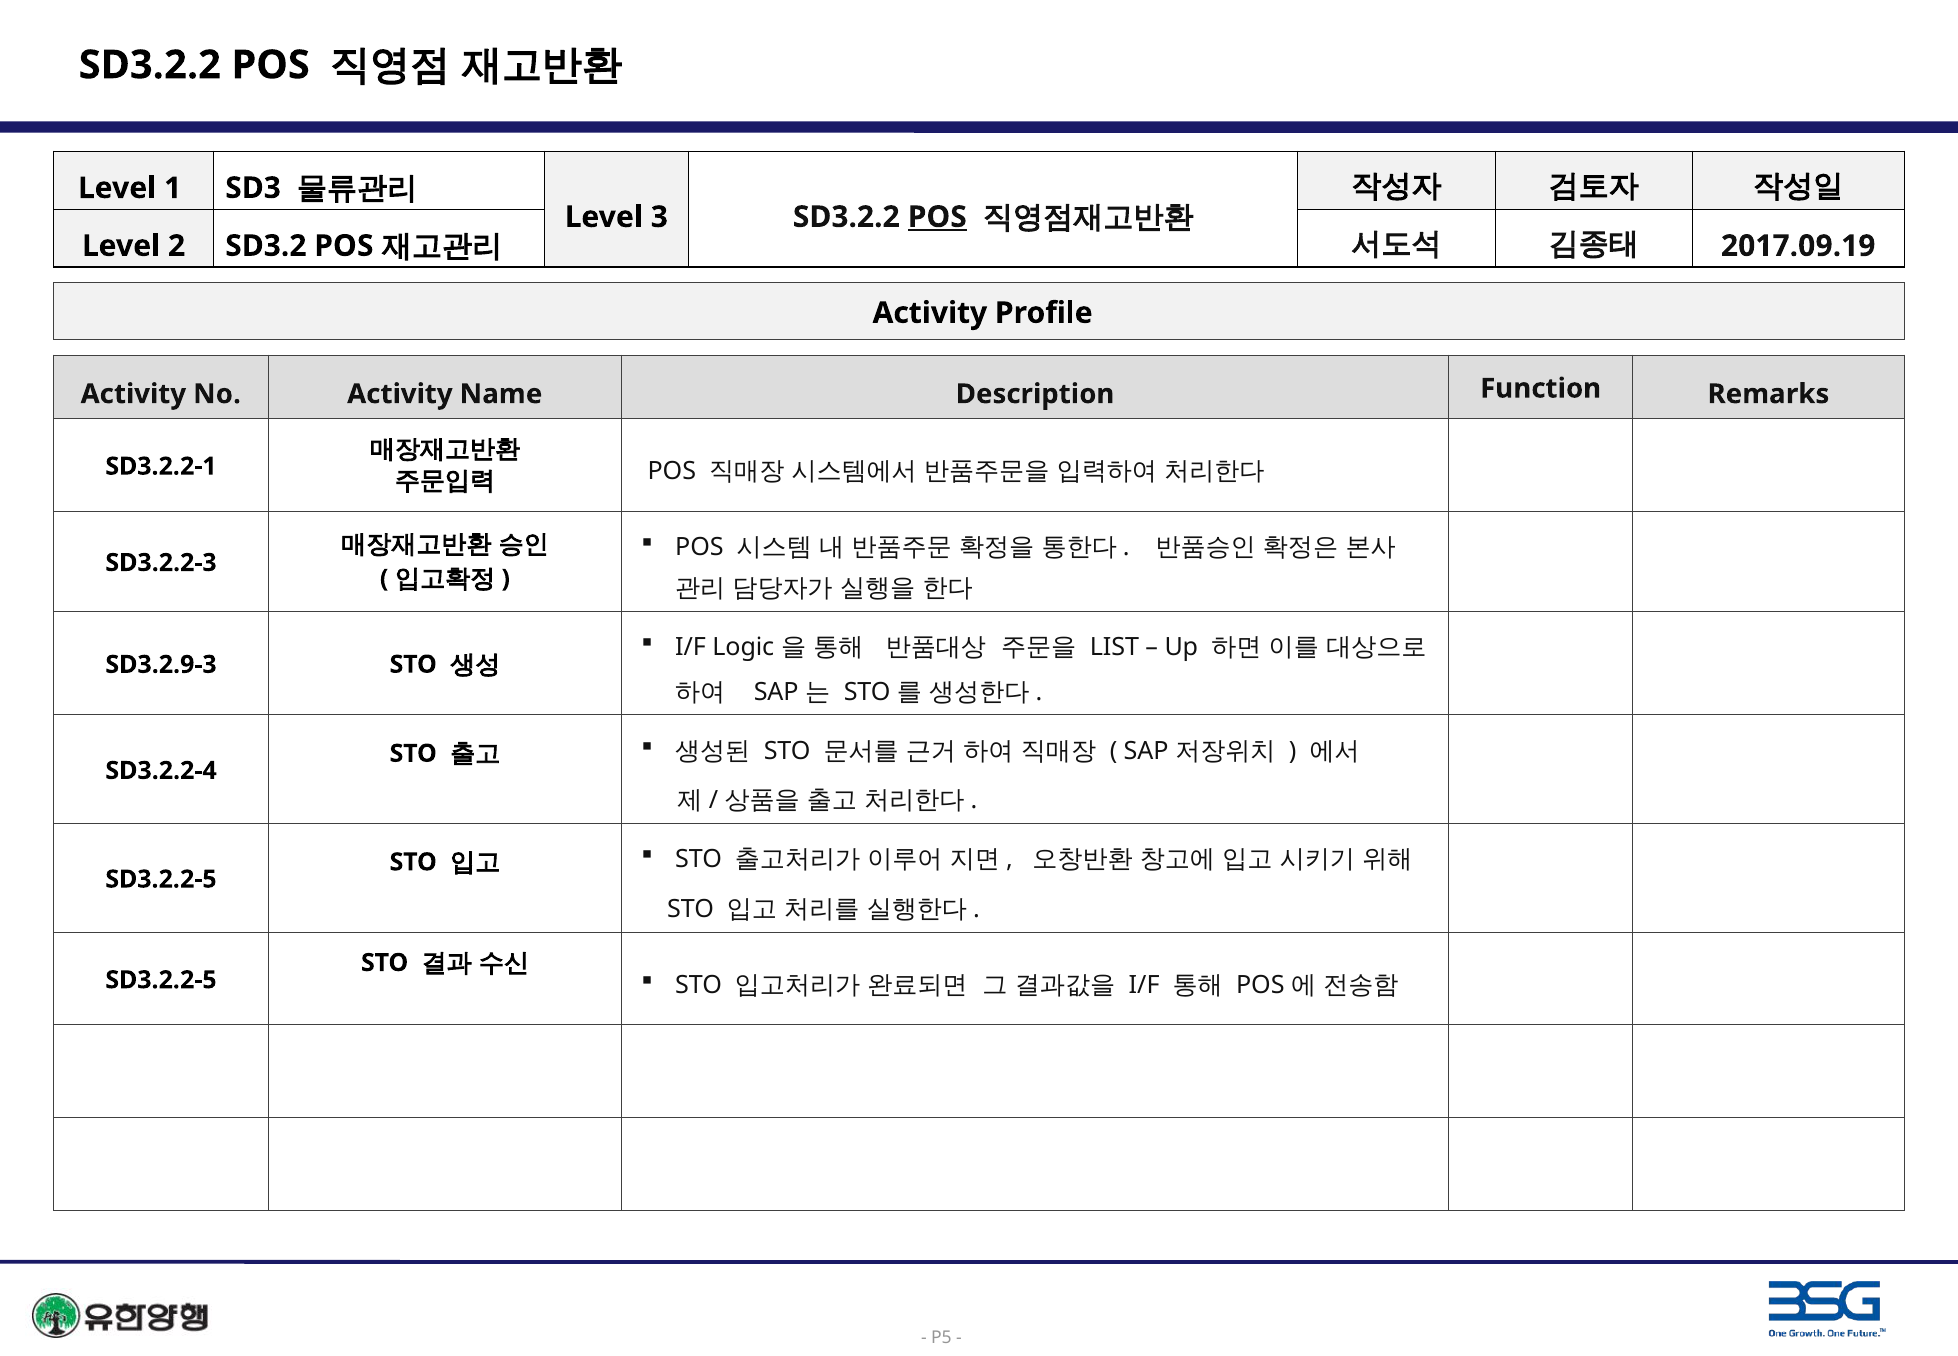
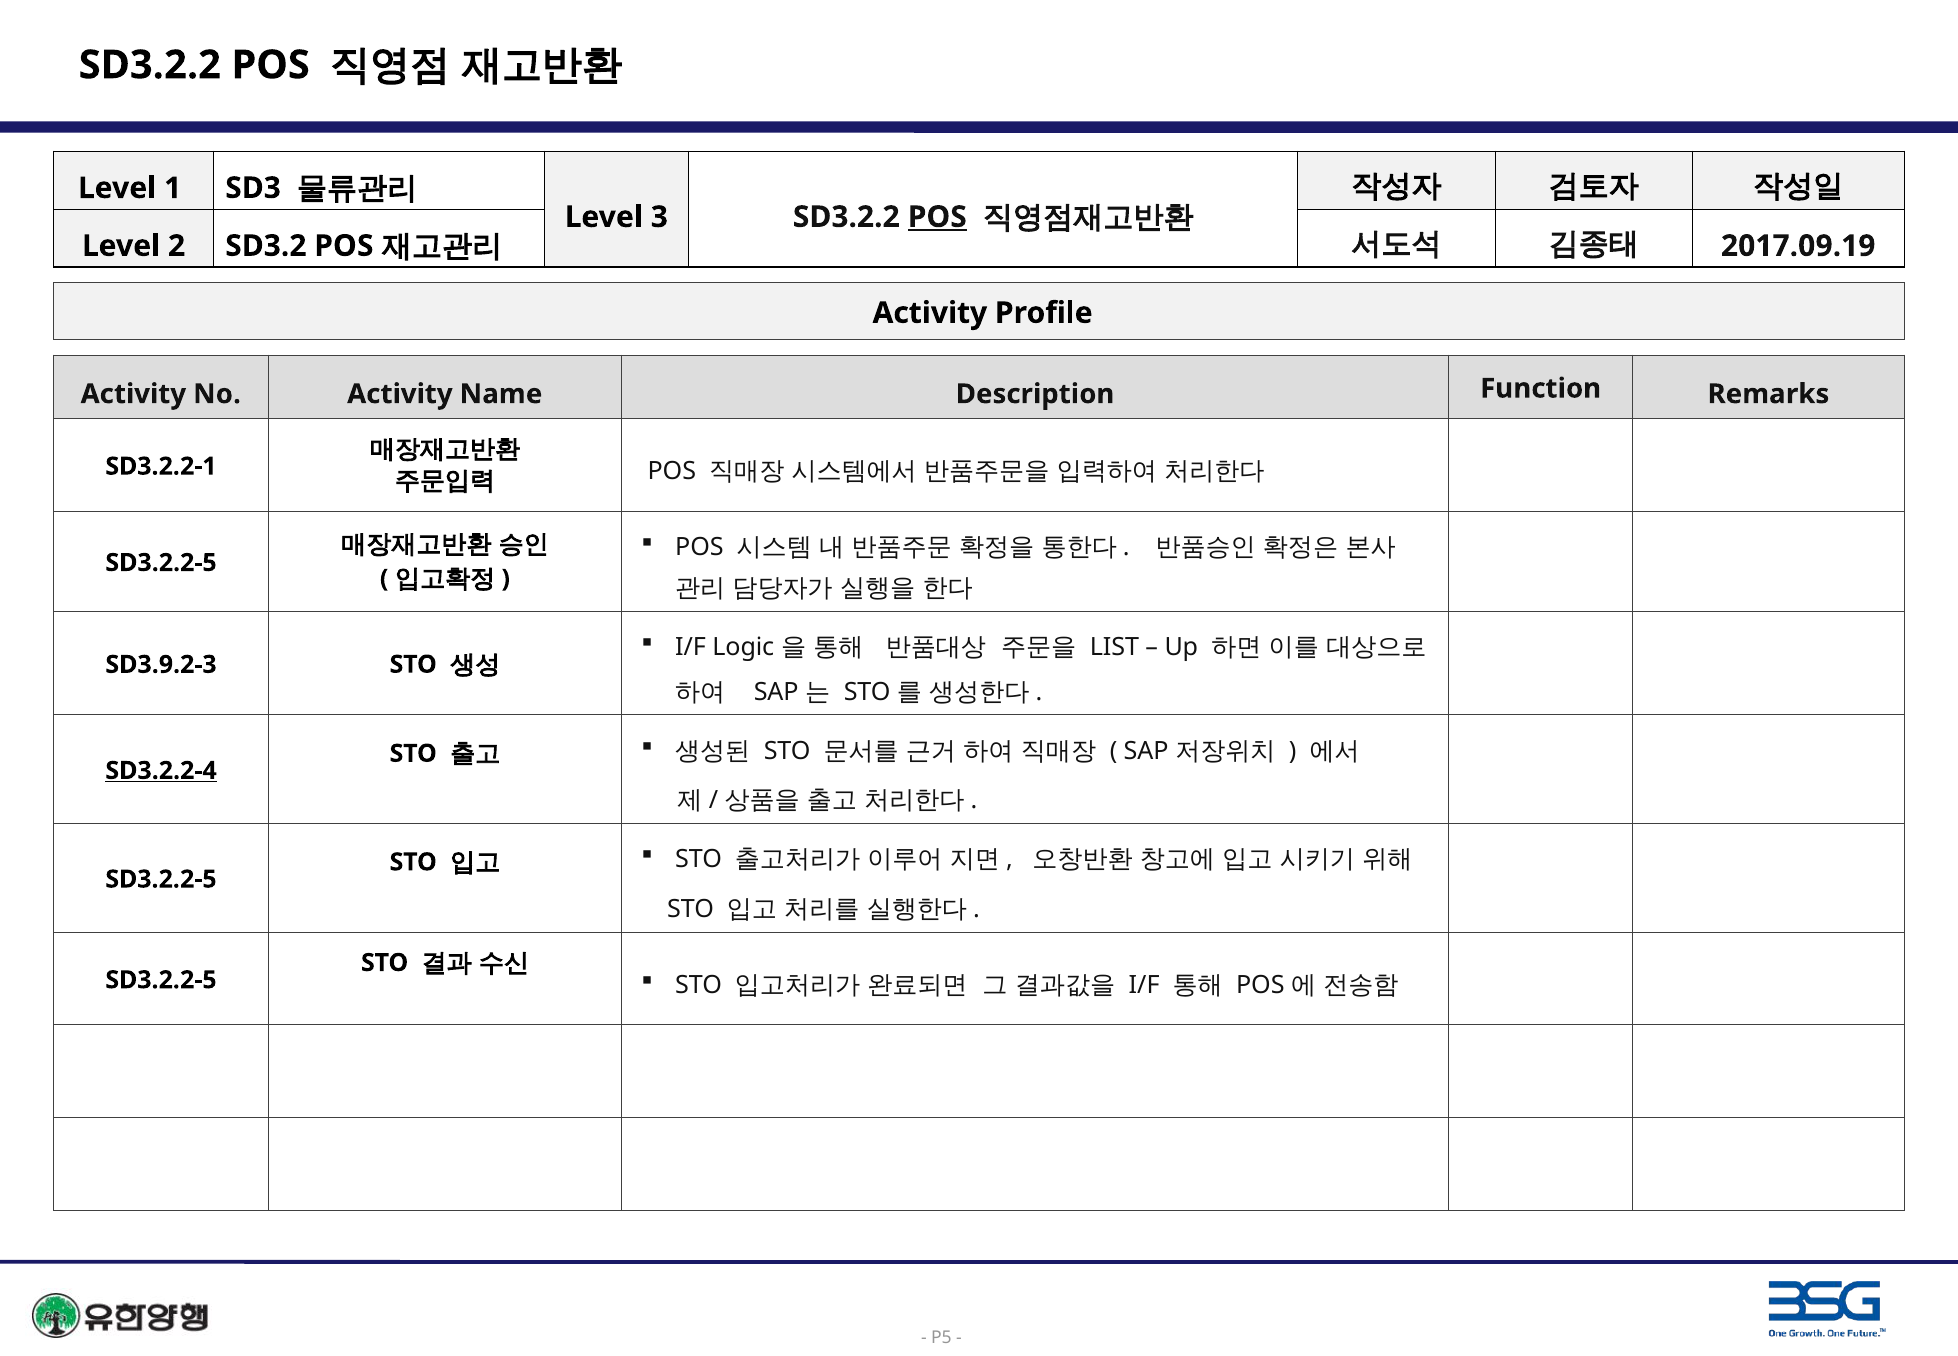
SD3.2.2-3: SD3.2.2-3 -> SD3.2.2-5 (161, 563)
SD3.2.9-3: SD3.2.9-3 -> SD3.9.2-3 (161, 664)
SD3.2.2-4 underline: none -> present (161, 771)
